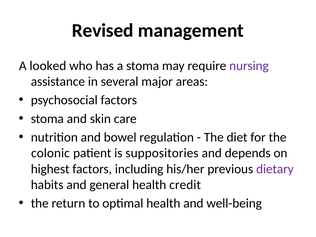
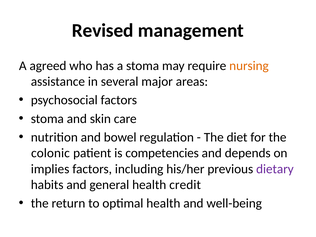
looked: looked -> agreed (48, 66)
nursing colour: purple -> orange (249, 66)
suppositories: suppositories -> competencies (162, 153)
highest: highest -> implies (50, 169)
